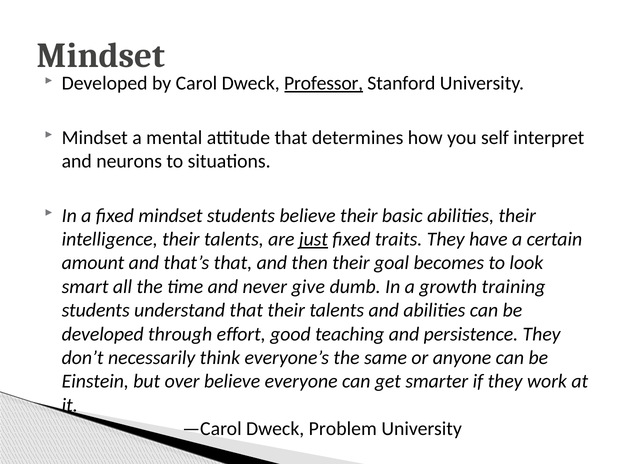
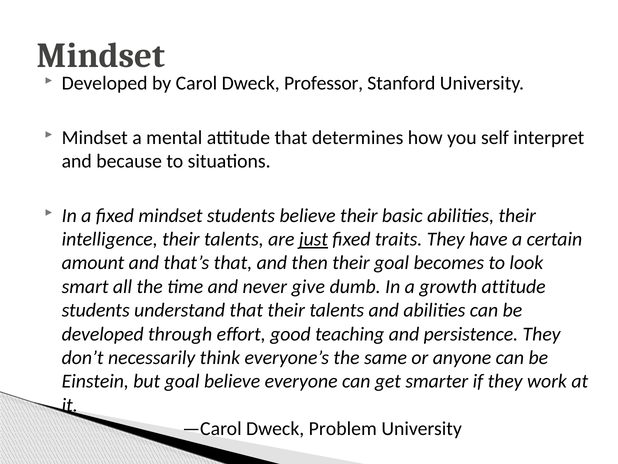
Professor underline: present -> none (324, 83)
neurons: neurons -> because (129, 161)
growth training: training -> attitude (514, 286)
but over: over -> goal (182, 381)
